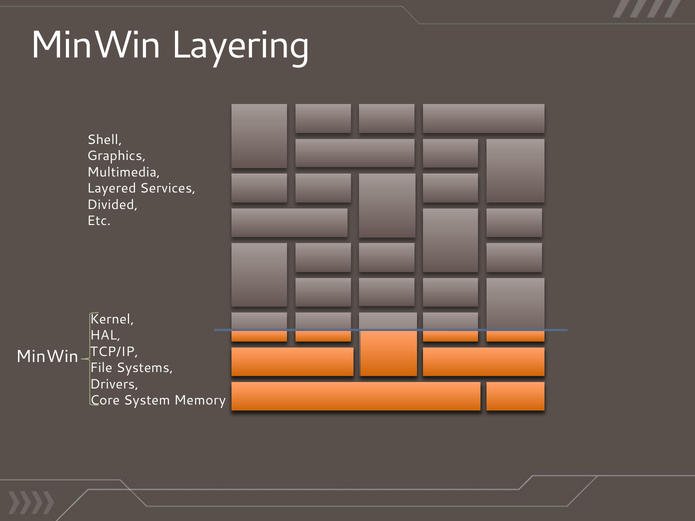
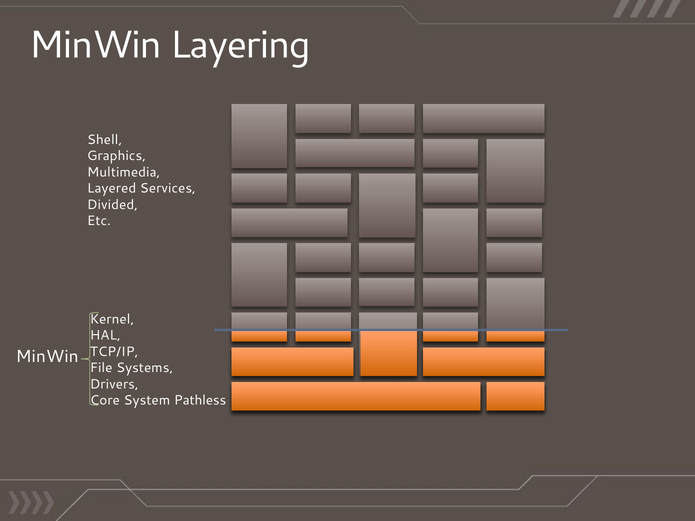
Memory: Memory -> Pathless (200, 401)
